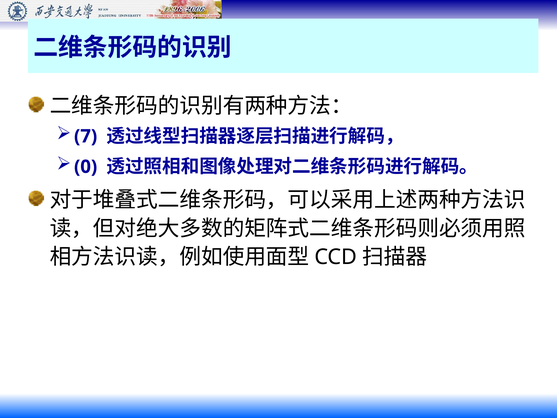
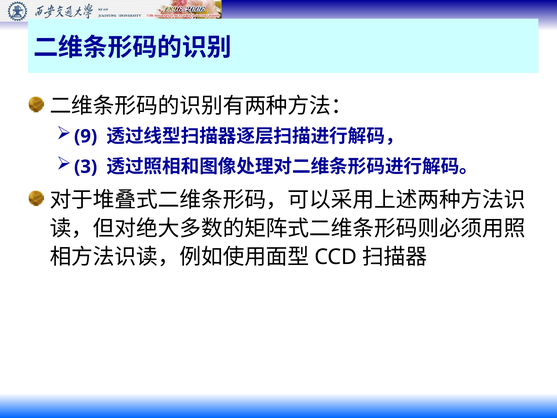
7: 7 -> 9 (86, 136)
0: 0 -> 3 (86, 167)
